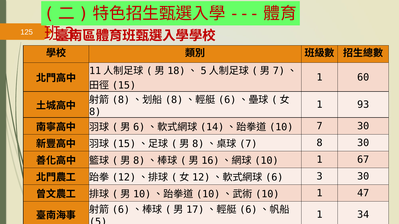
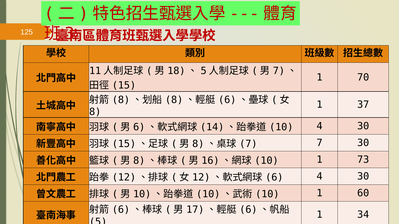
60: 60 -> 70 (363, 77)
93: 93 -> 37 (363, 105)
7: 7 -> 4 (320, 126)
8: 8 -> 7 (320, 143)
67: 67 -> 73 (363, 160)
3: 3 -> 4 (320, 177)
47: 47 -> 60 (363, 194)
